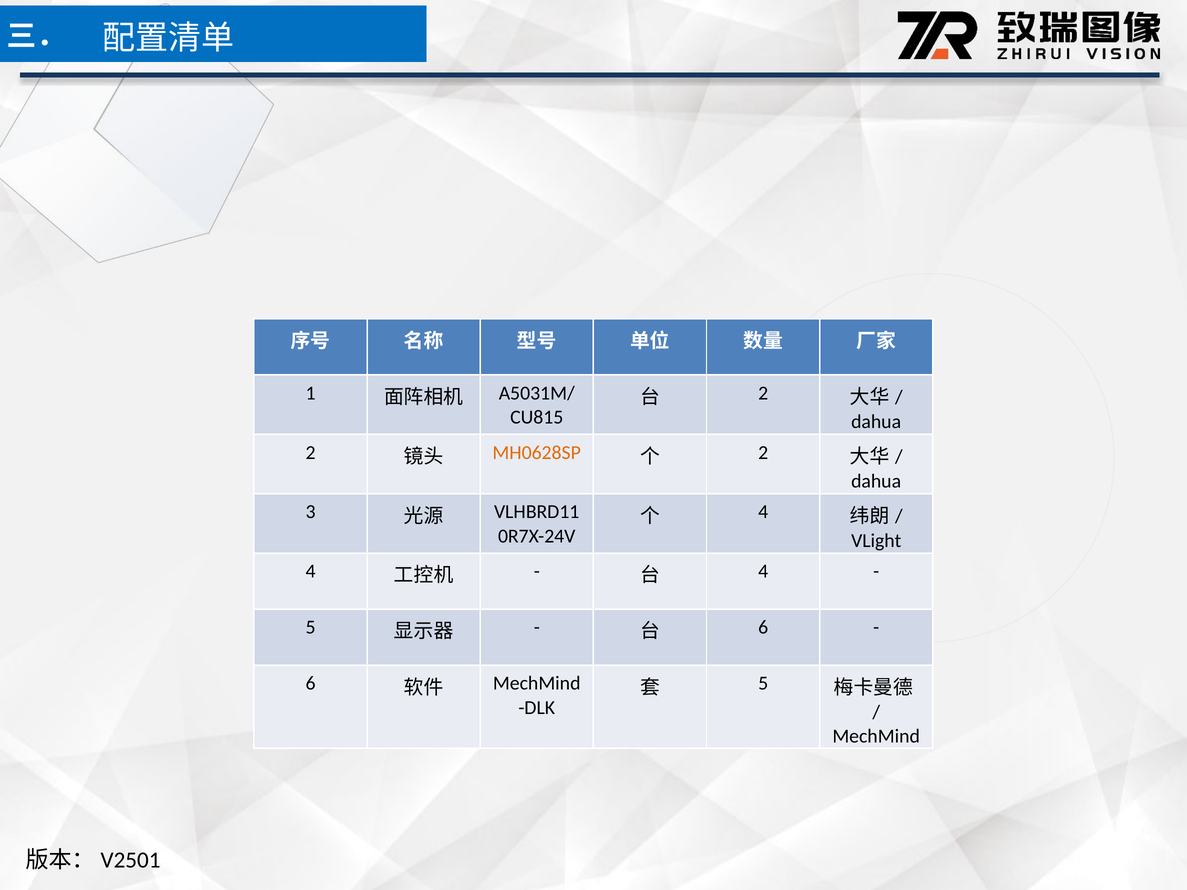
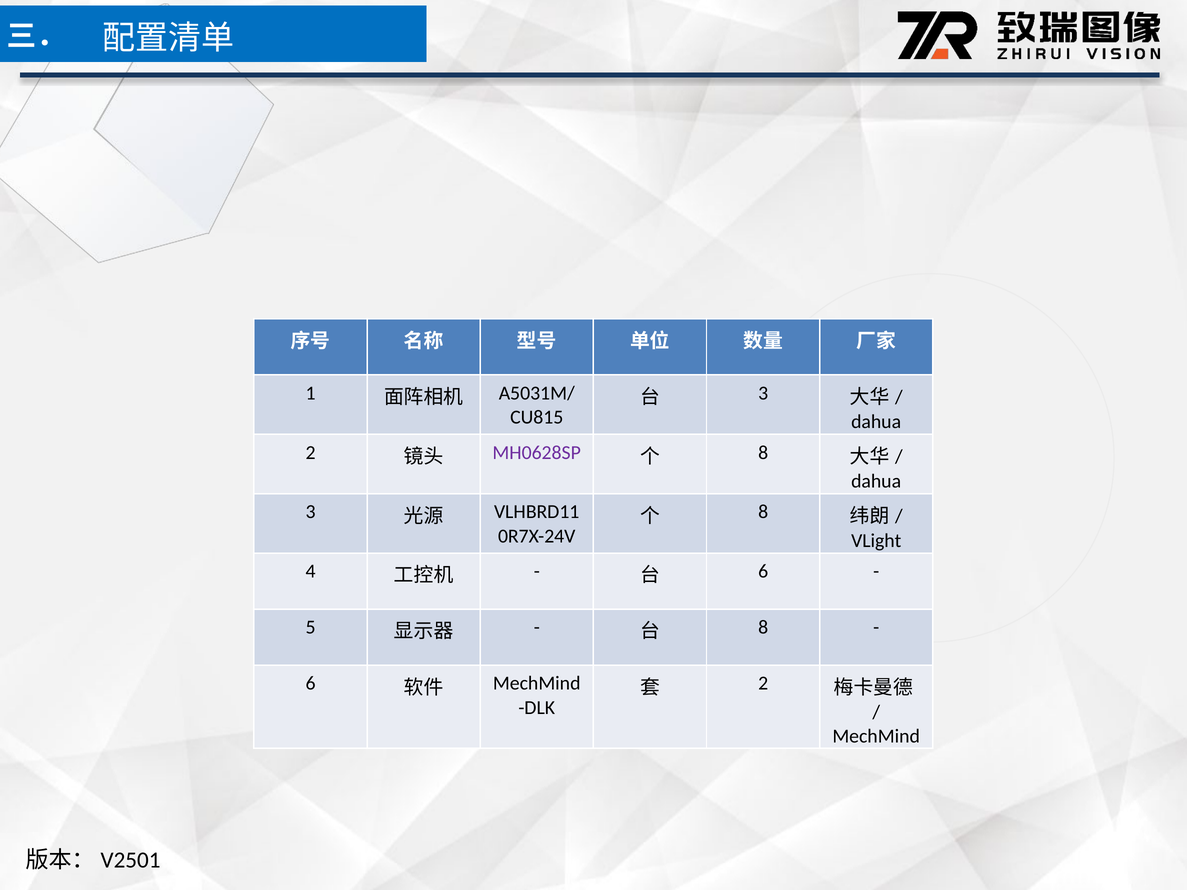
2: 2 -> 3 (763, 393)
MH0628SP colour: orange -> purple (537, 453)
2: 2 -> 8 (763, 453)
4: 4 -> 8 (763, 512)
4: 4 -> 6 (763, 571)
6: 6 -> 8 (763, 627)
5: 5 -> 2 (763, 684)
